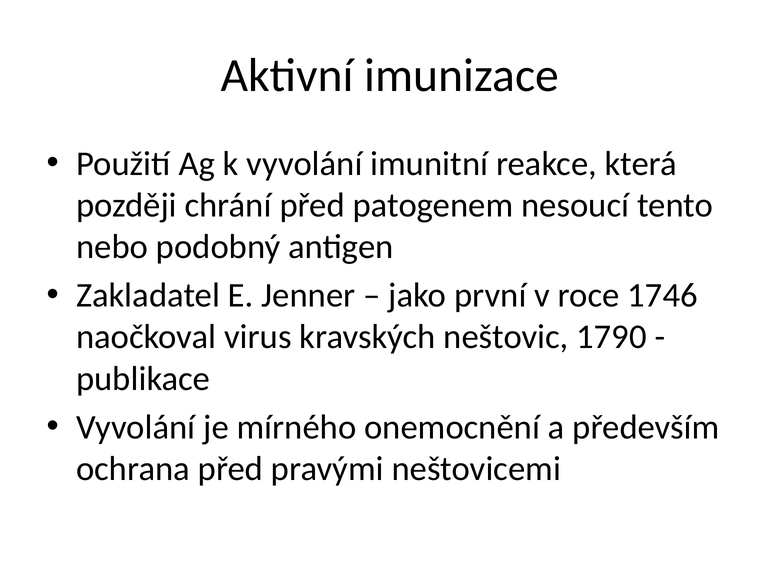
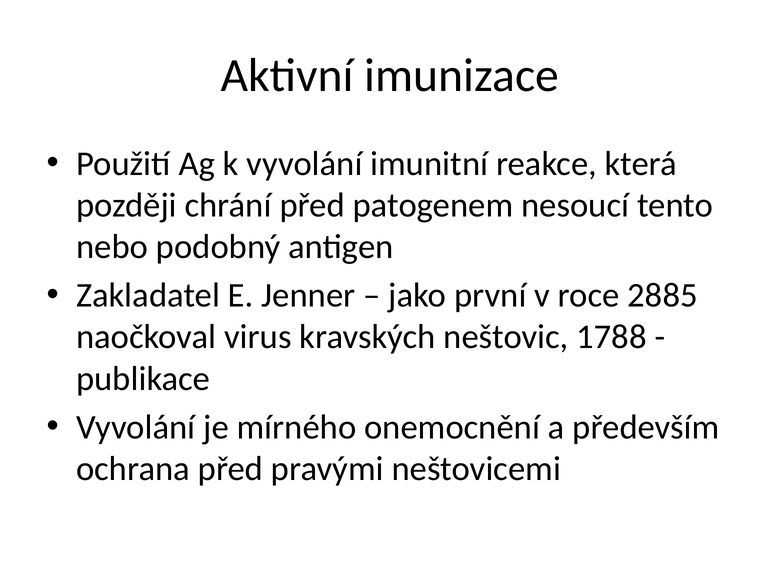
1746: 1746 -> 2885 (663, 295)
1790: 1790 -> 1788 (611, 337)
